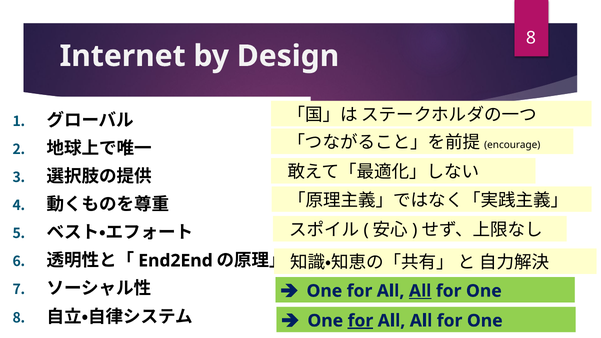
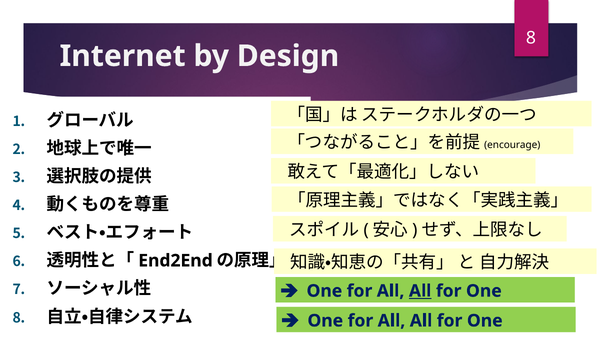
for underline: present -> none (360, 321)
